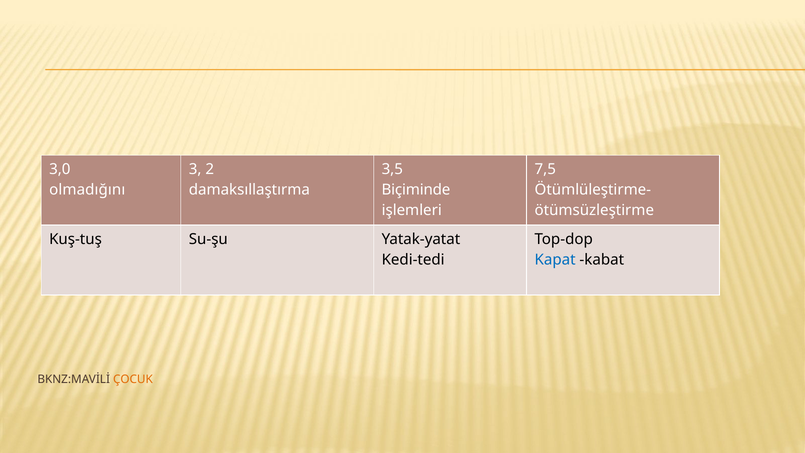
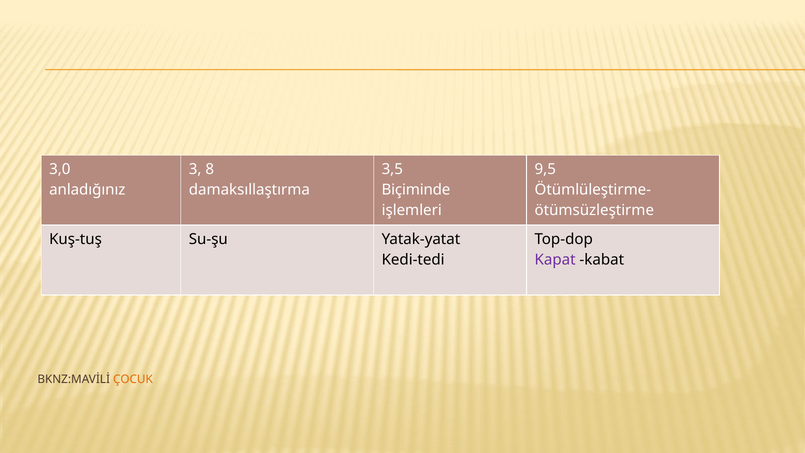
2: 2 -> 8 (210, 169)
7,5: 7,5 -> 9,5 (545, 169)
olmadığını: olmadığını -> anladığınız (87, 190)
Kapat colour: blue -> purple (555, 260)
